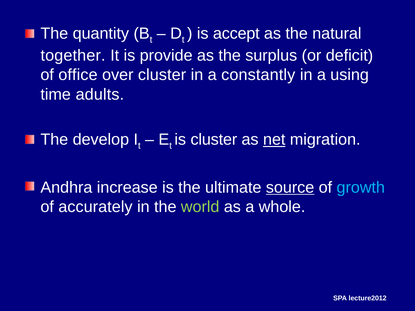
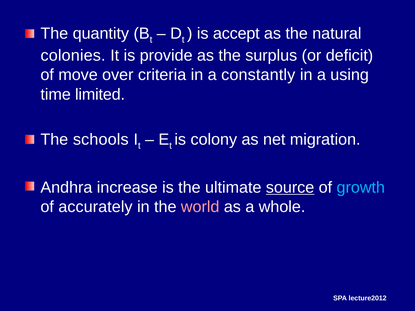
together: together -> colonies (73, 56)
office: office -> move (78, 75)
over cluster: cluster -> criteria (162, 75)
adults: adults -> limited (100, 94)
develop: develop -> schools (101, 140)
is cluster: cluster -> colony (214, 140)
net underline: present -> none (274, 140)
world colour: light green -> pink (200, 207)
